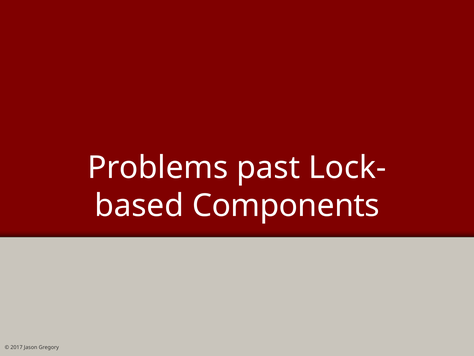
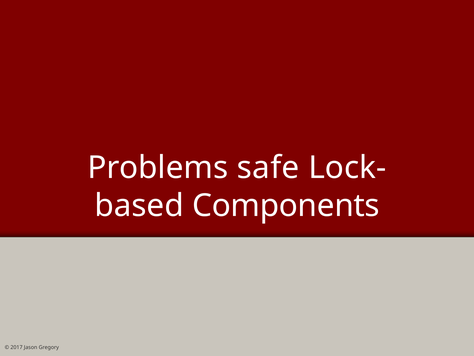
past: past -> safe (268, 168)
